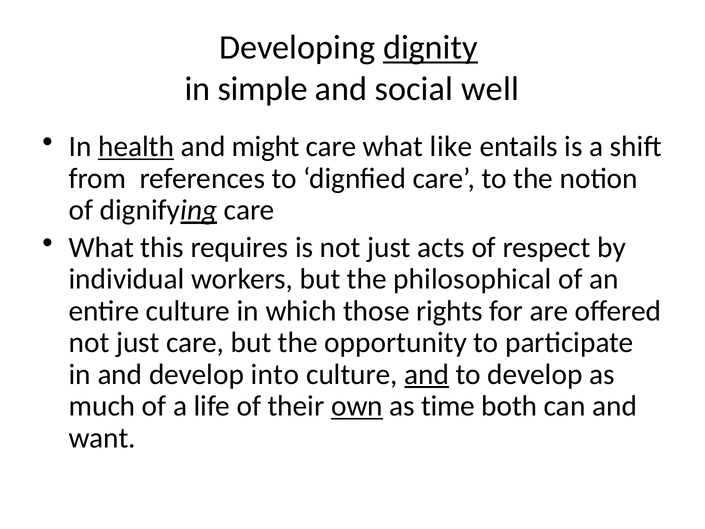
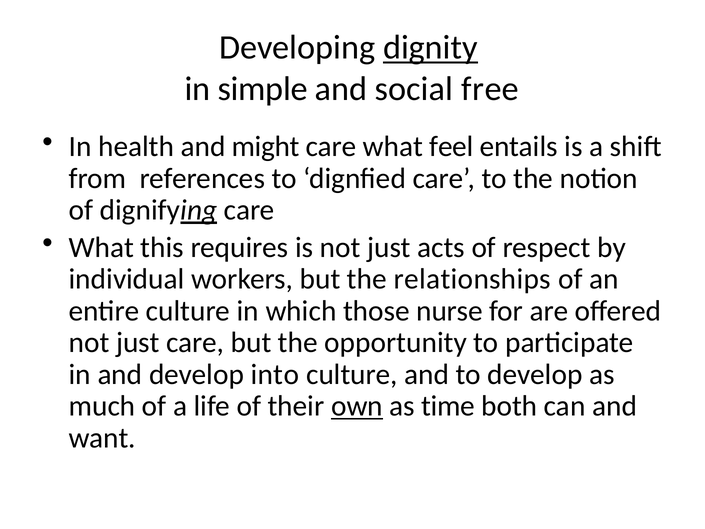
well: well -> free (490, 89)
health underline: present -> none (136, 147)
like: like -> feel (451, 147)
philosophical: philosophical -> relationships (472, 279)
rights: rights -> nurse (450, 311)
and underline: present -> none (427, 374)
